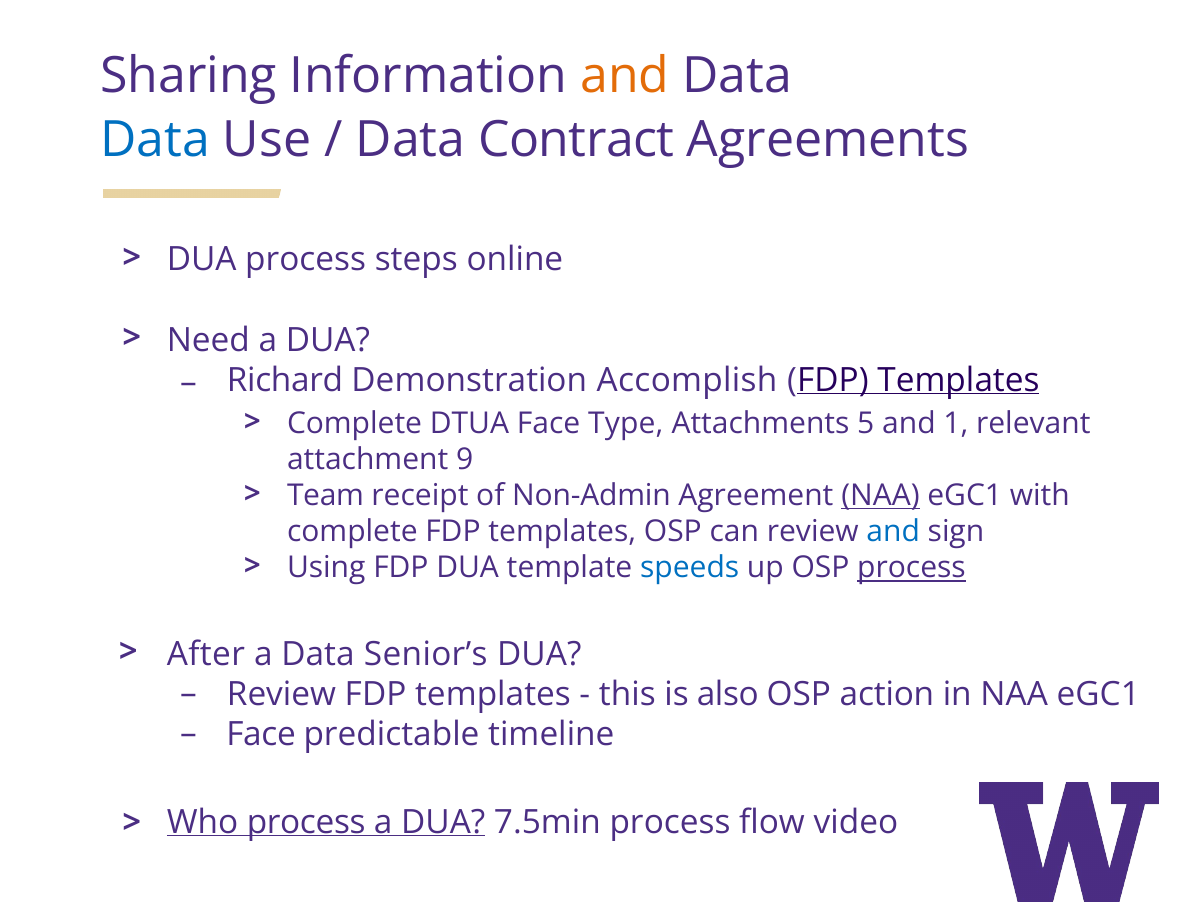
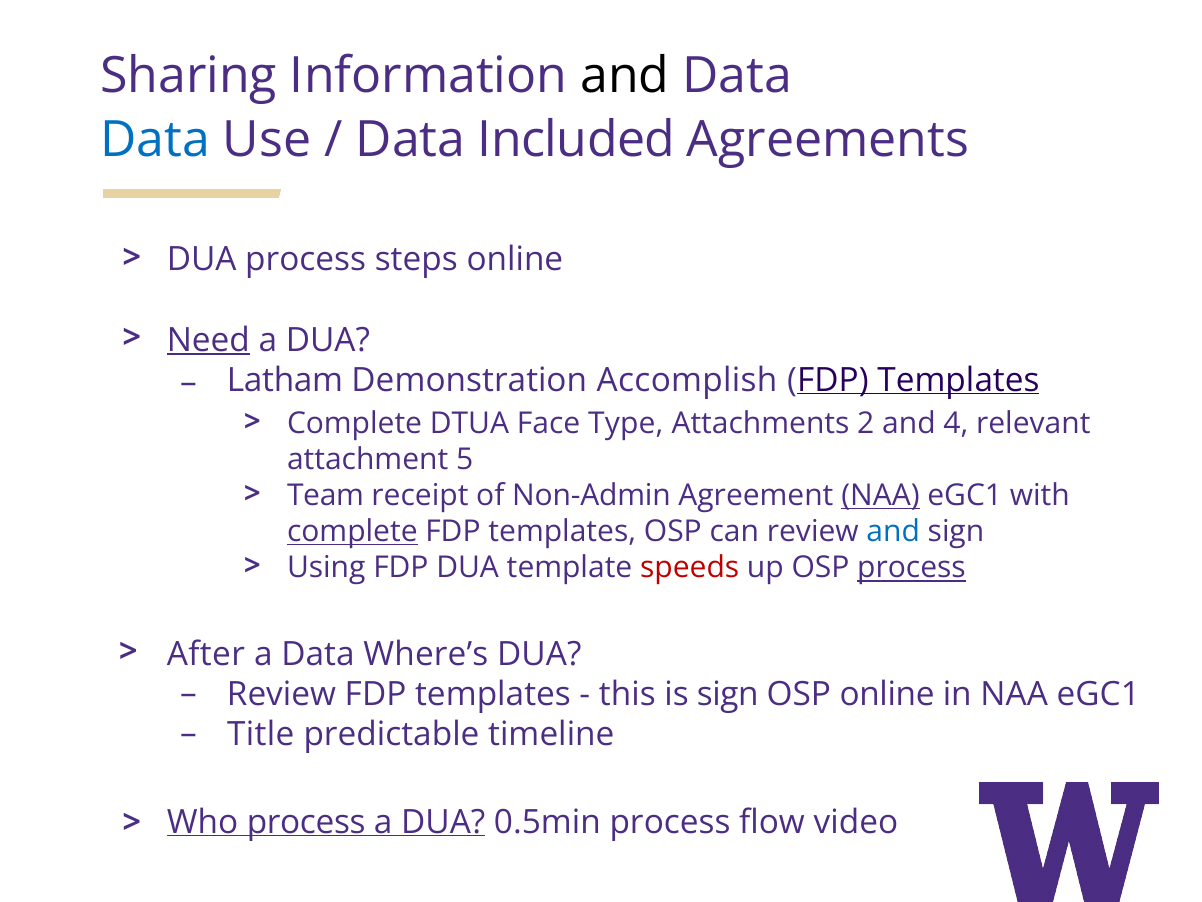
and colour: orange -> black (625, 76)
Contract: Contract -> Included (576, 140)
Need underline: none -> present (208, 340)
Richard: Richard -> Latham (285, 380)
5: 5 -> 2 (866, 423)
1: 1 -> 4 (956, 423)
9: 9 -> 5 (465, 459)
complete underline: none -> present (352, 531)
speeds colour: blue -> red (690, 567)
Senior’s: Senior’s -> Where’s (426, 654)
is also: also -> sign (728, 694)
OSP action: action -> online (887, 694)
Face: Face -> Title (261, 734)
7.5min: 7.5min -> 0.5min (547, 822)
